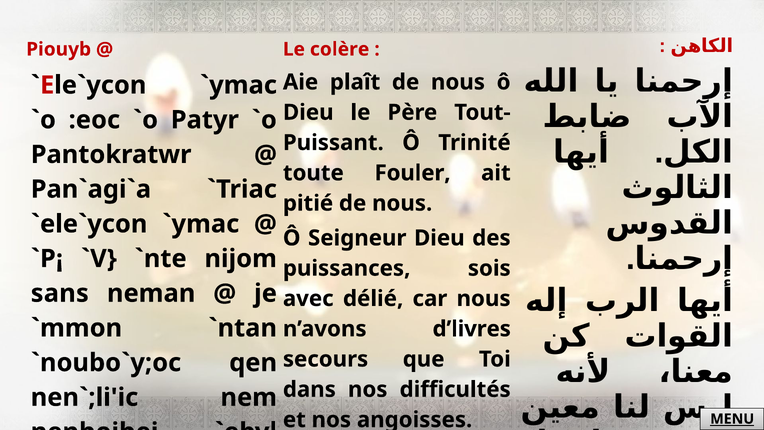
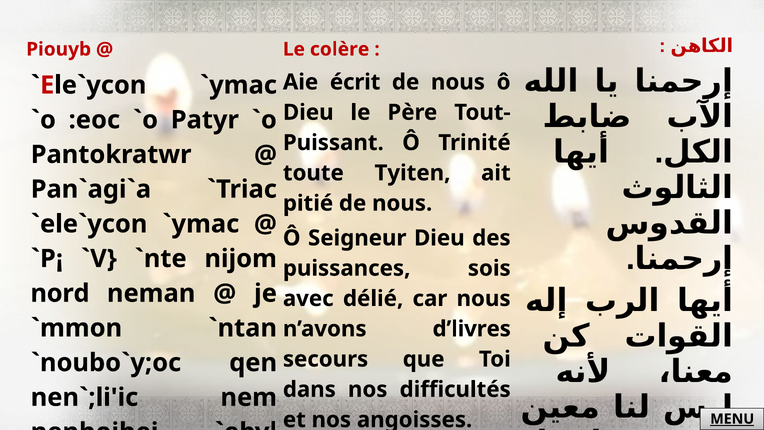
plaît: plaît -> écrit (355, 82)
Fouler: Fouler -> Tyiten (412, 173)
sans: sans -> nord (60, 293)
